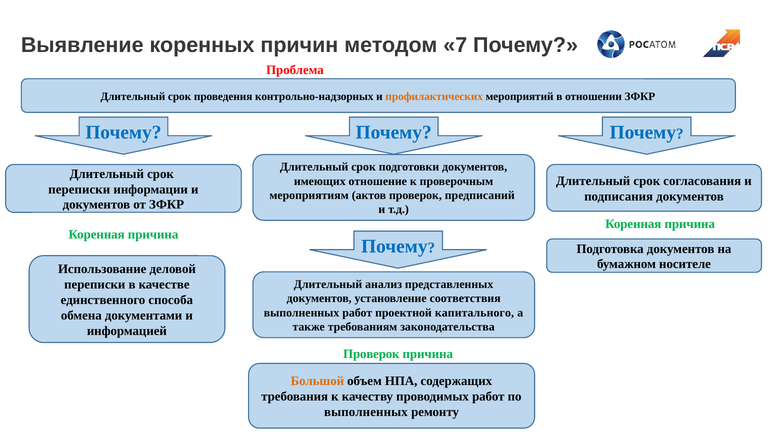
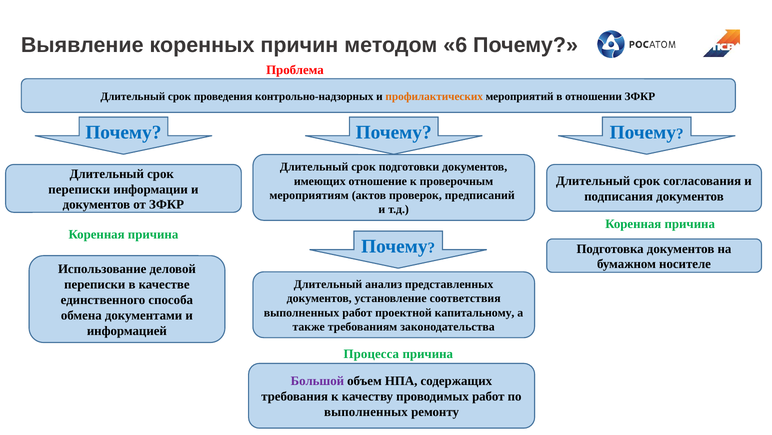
7: 7 -> 6 (455, 45)
капитального: капитального -> капитальному (475, 312)
Проверок: Проверок -> Процесса (371, 354)
Большой colour: orange -> purple (317, 381)
